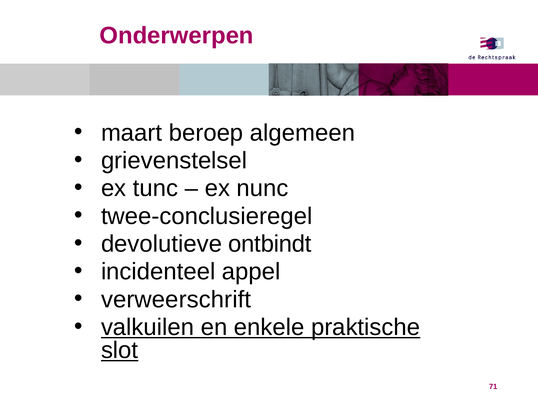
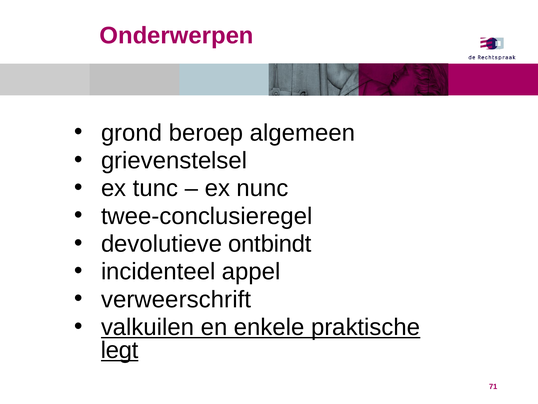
maart: maart -> grond (132, 133)
slot: slot -> legt (120, 350)
